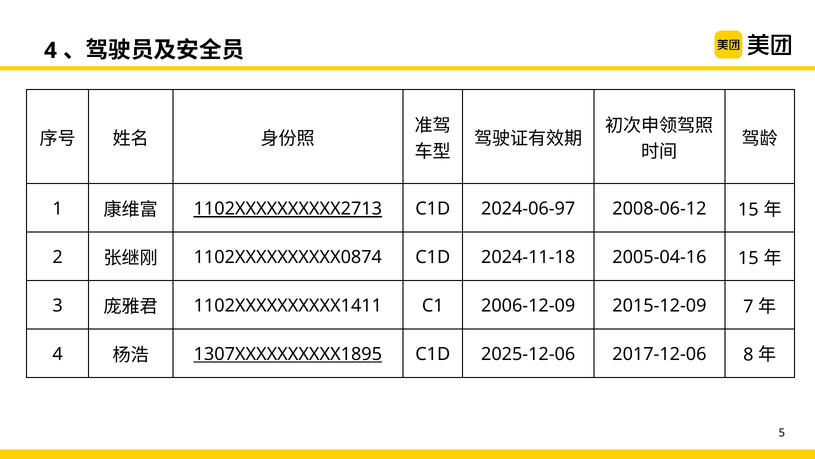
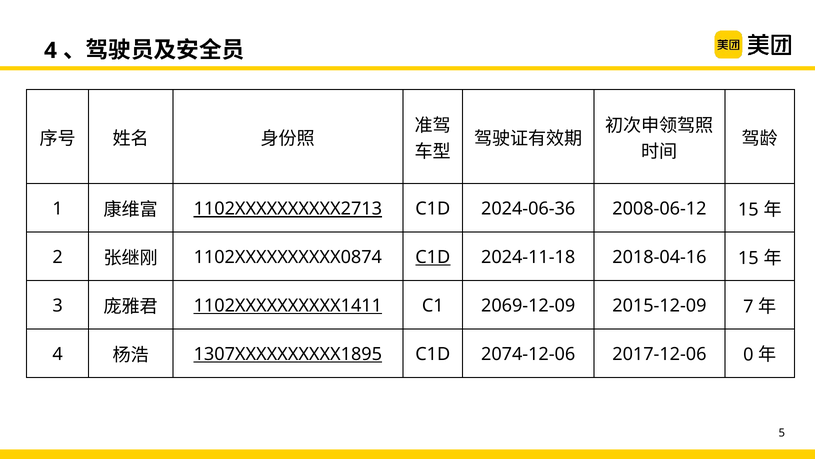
2024-06-97: 2024-06-97 -> 2024-06-36 (528, 209)
C1D underline: none -> present (433, 257)
2005-04-16: 2005-04-16 -> 2018-04-16 (659, 257)
1102XXXXXXXXXX1411 underline: none -> present (288, 305)
2006-12-09: 2006-12-09 -> 2069-12-09 (528, 305)
2025-12-06: 2025-12-06 -> 2074-12-06 (528, 354)
8: 8 -> 0 (748, 355)
